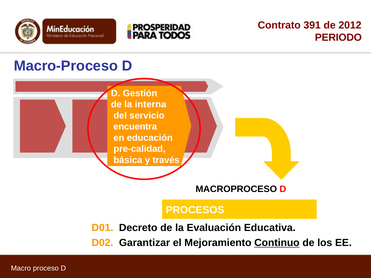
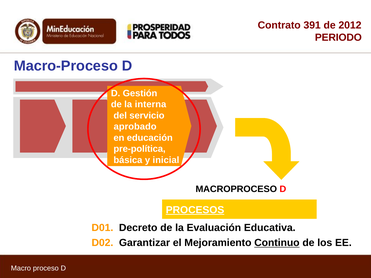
encuentra: encuentra -> aprobado (135, 127)
pre-calidad: pre-calidad -> pre-política (140, 149)
través: través -> inicial (166, 160)
PROCESOS underline: none -> present (195, 210)
